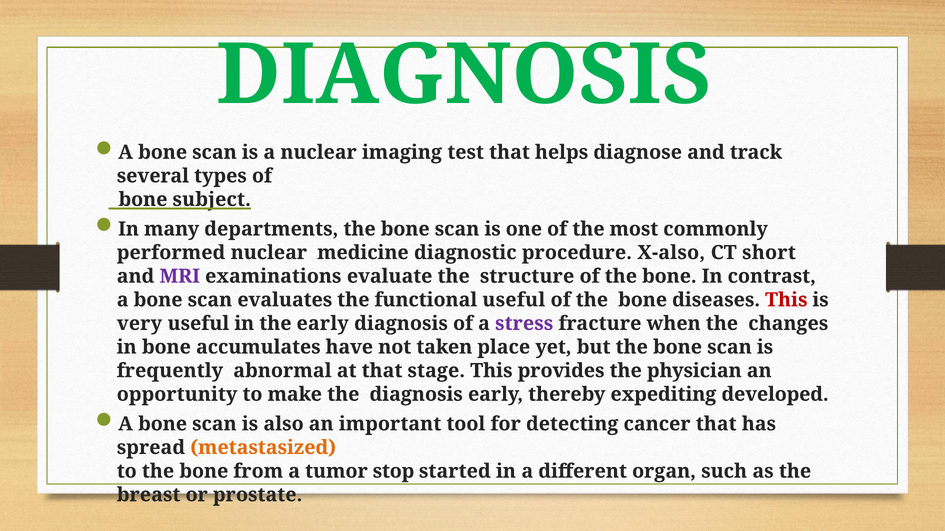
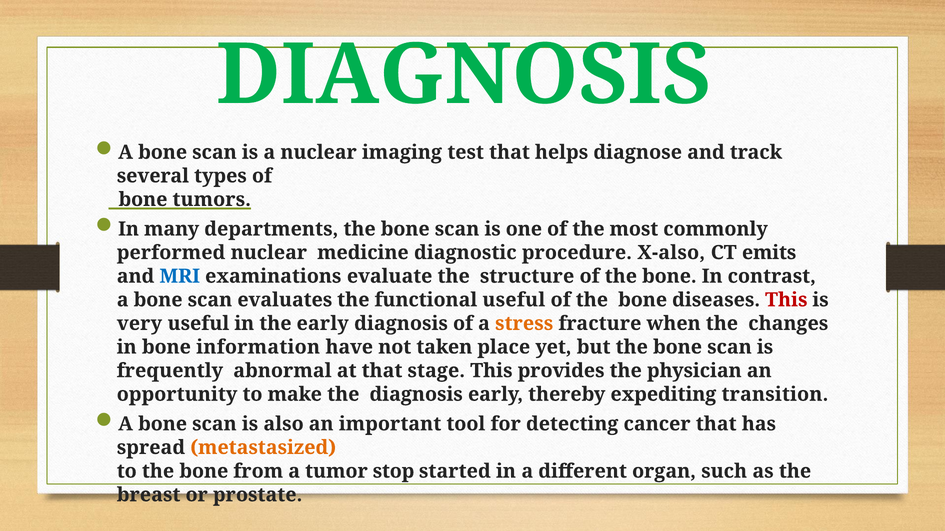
subject: subject -> tumors (212, 200)
short: short -> emits (769, 253)
MRI colour: purple -> blue (180, 277)
stress colour: purple -> orange (524, 324)
accumulates: accumulates -> information (258, 347)
developed: developed -> transition (775, 395)
